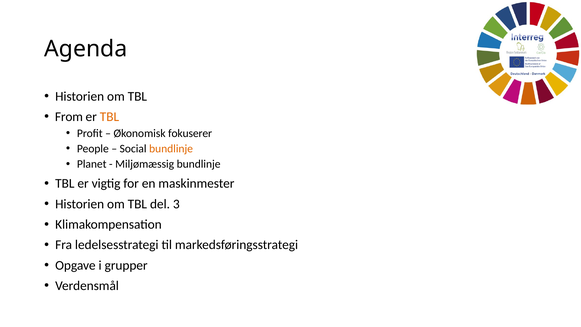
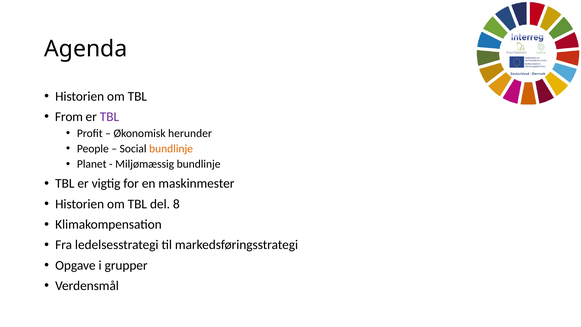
TBL colour: orange -> purple (109, 117)
fokuserer: fokuserer -> herunder (190, 133)
3: 3 -> 8 (176, 204)
